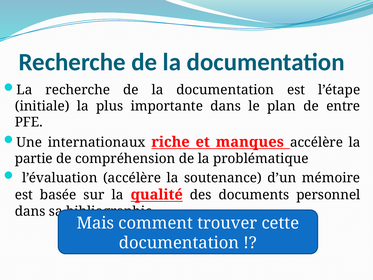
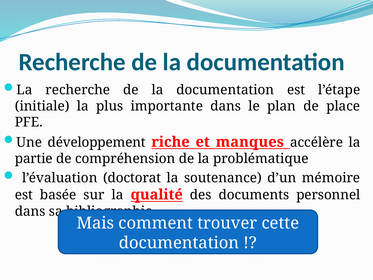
entre: entre -> place (343, 106)
internationaux: internationaux -> développement (97, 142)
l’évaluation accélère: accélère -> doctorat (132, 178)
